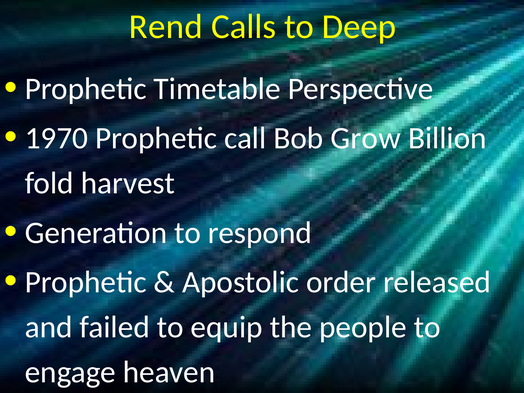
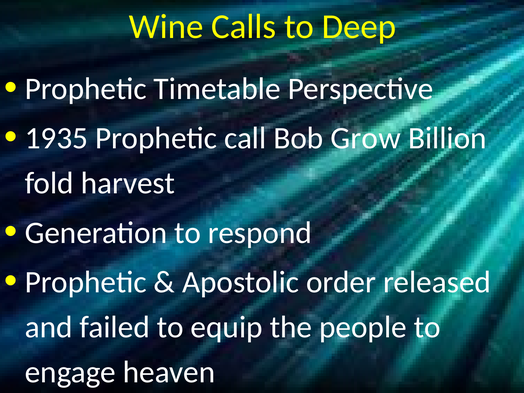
Rend: Rend -> Wine (166, 27)
1970: 1970 -> 1935 (56, 138)
